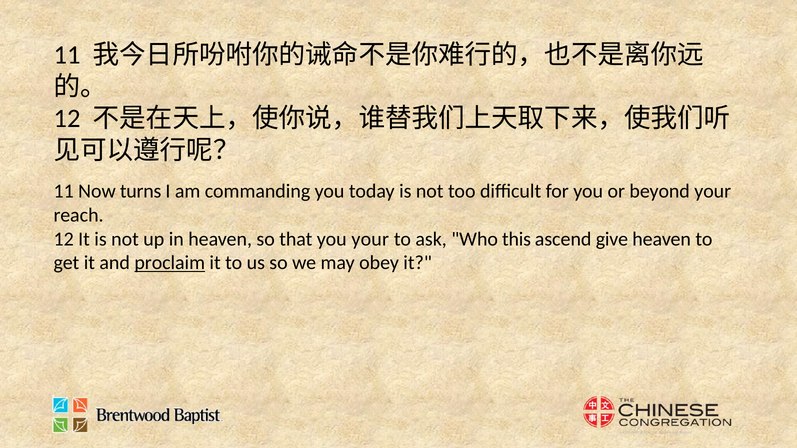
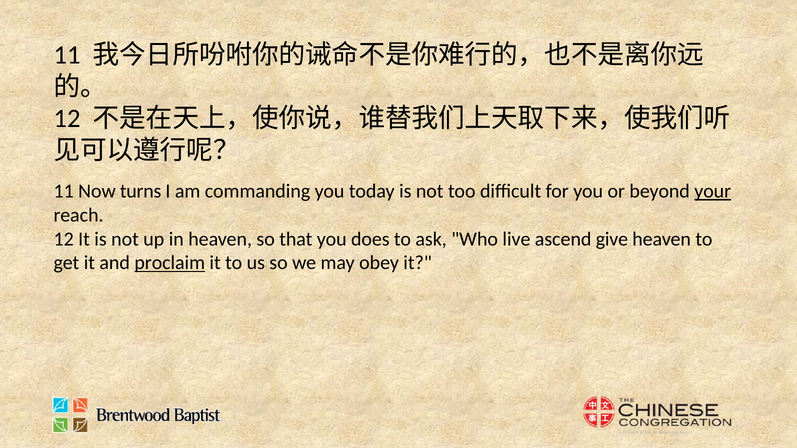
your underline: none -> present (713, 191)
you your: your -> does (370, 239)
this: this -> live (516, 239)
